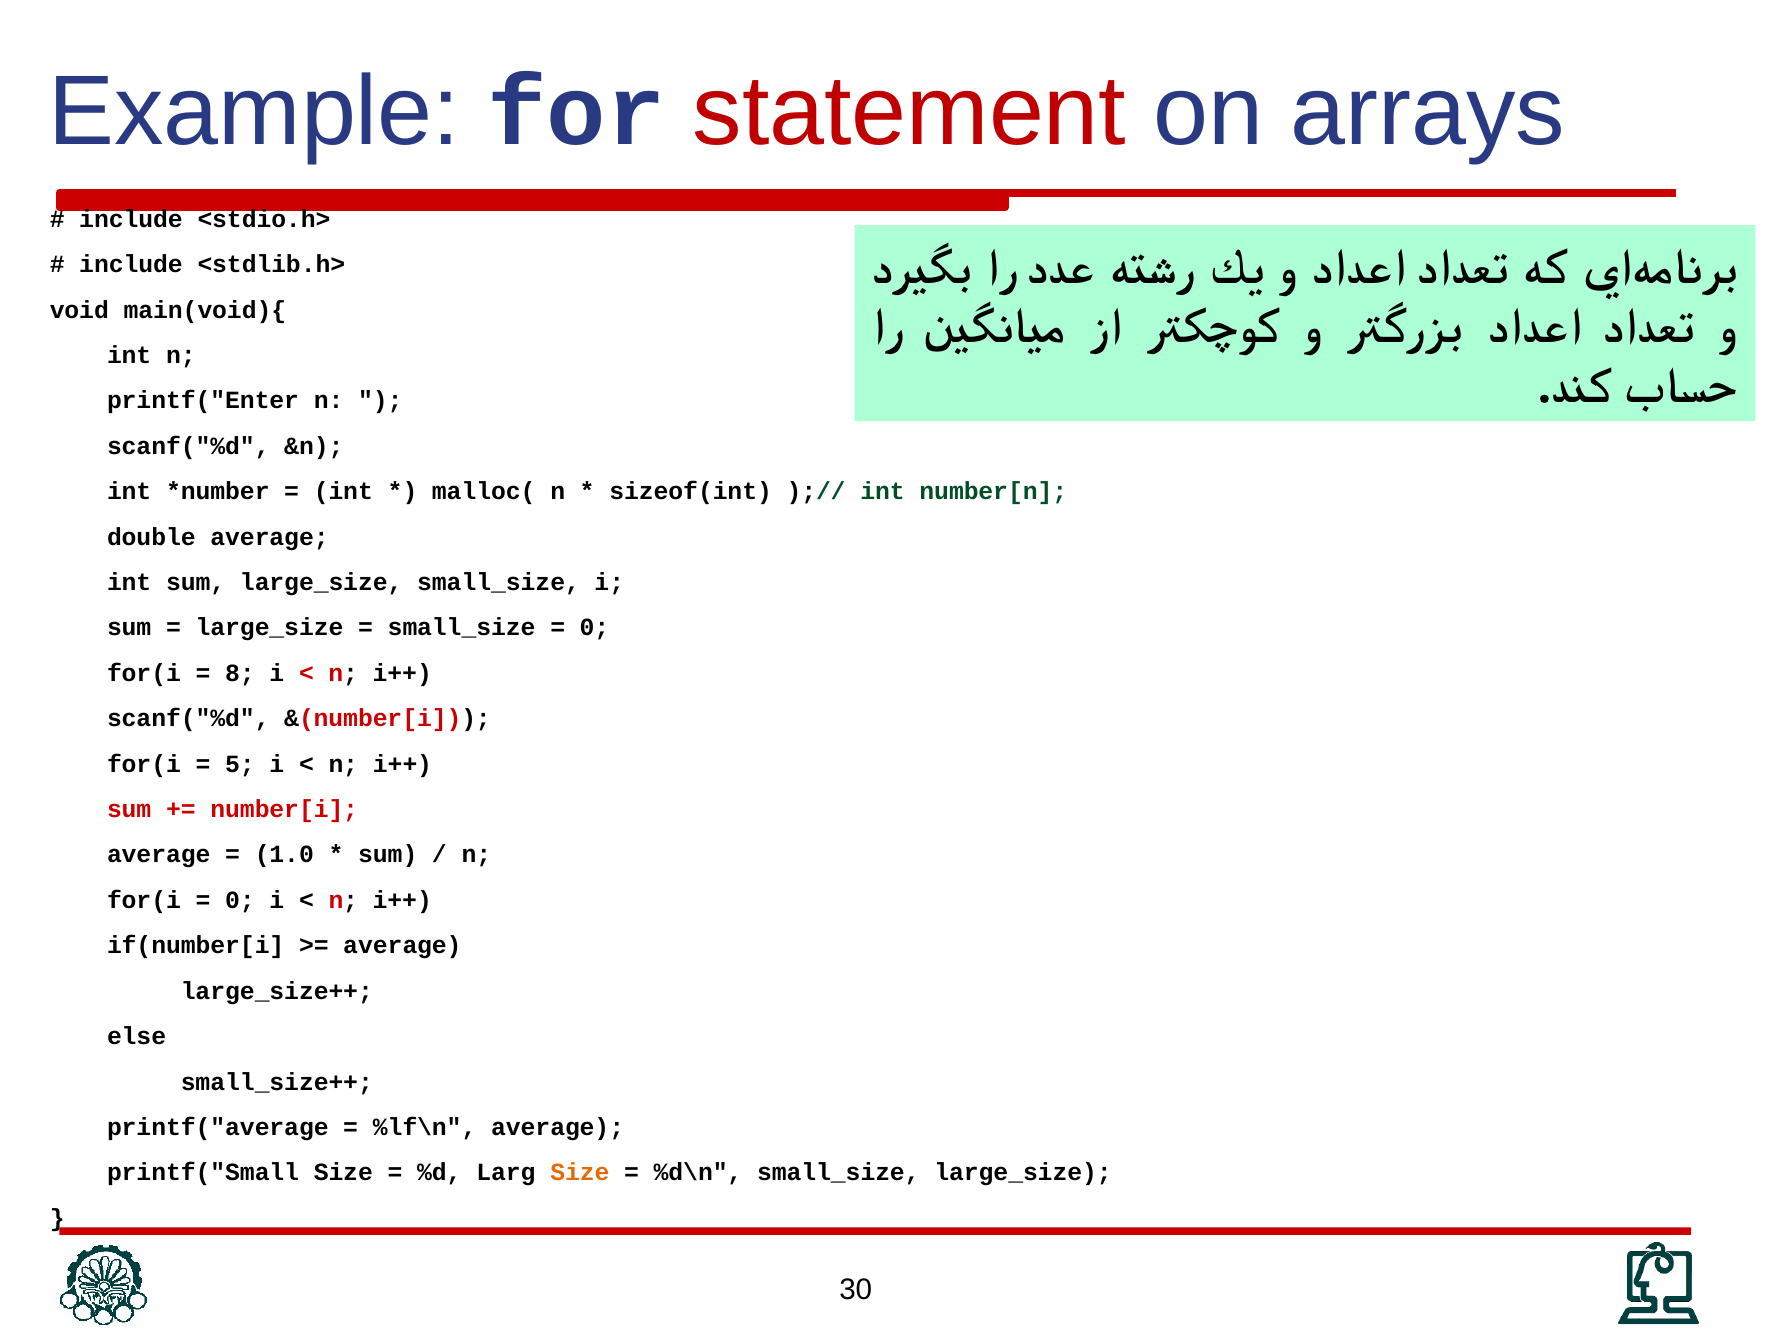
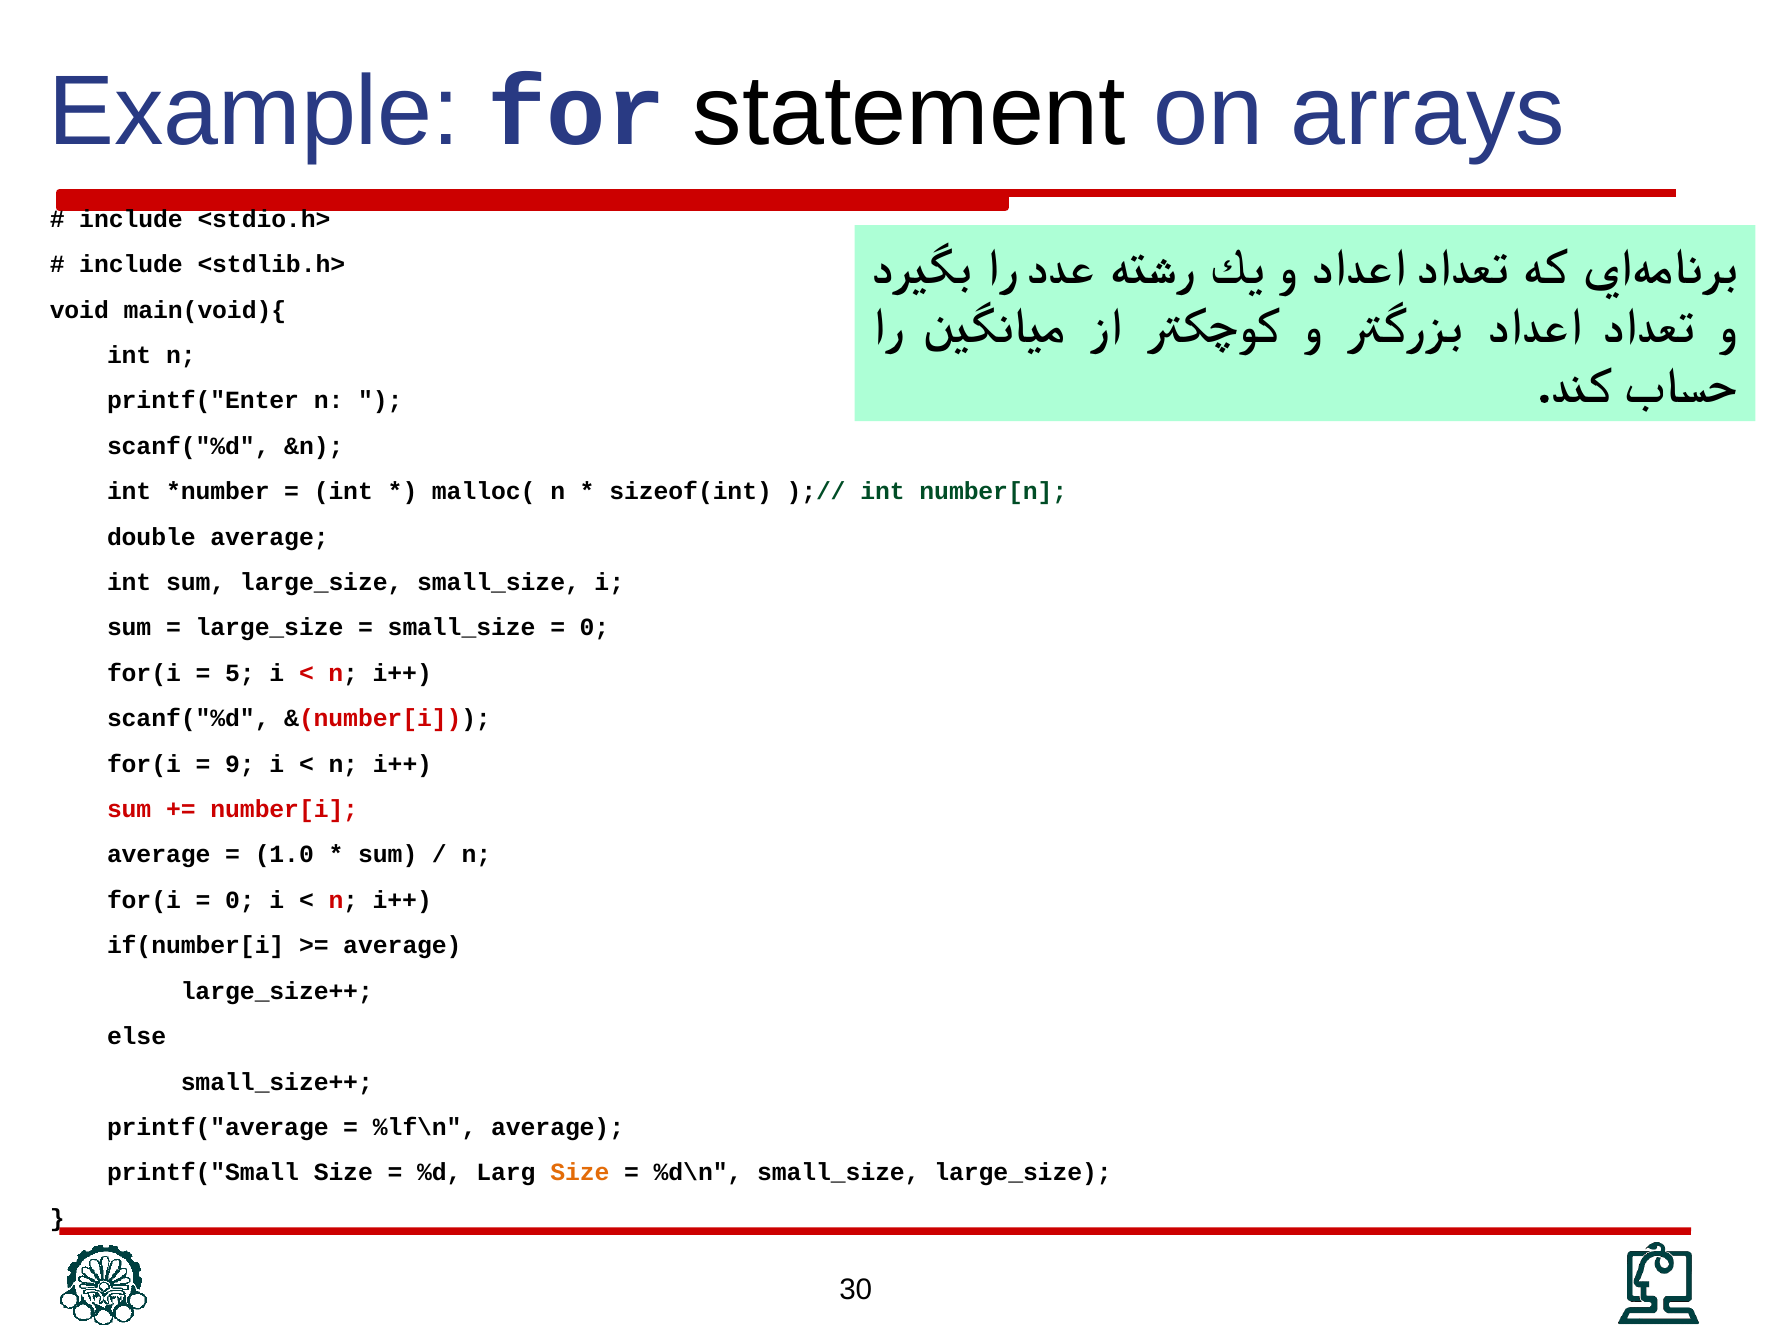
statement colour: red -> black (910, 112)
8: 8 -> 5 (240, 673)
5: 5 -> 9 (240, 764)
